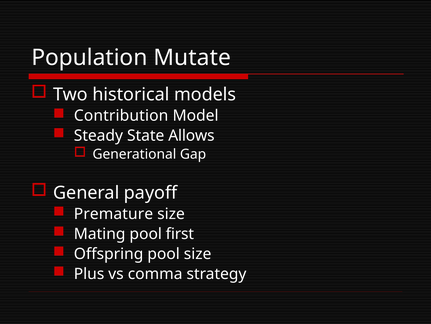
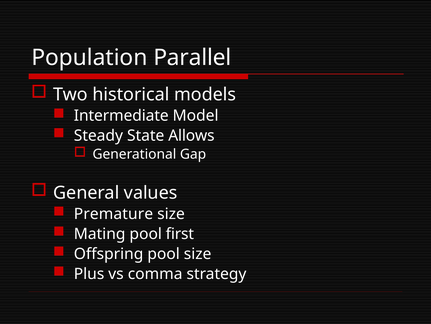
Mutate: Mutate -> Parallel (192, 57)
Contribution: Contribution -> Intermediate (121, 116)
payoff: payoff -> values (151, 192)
